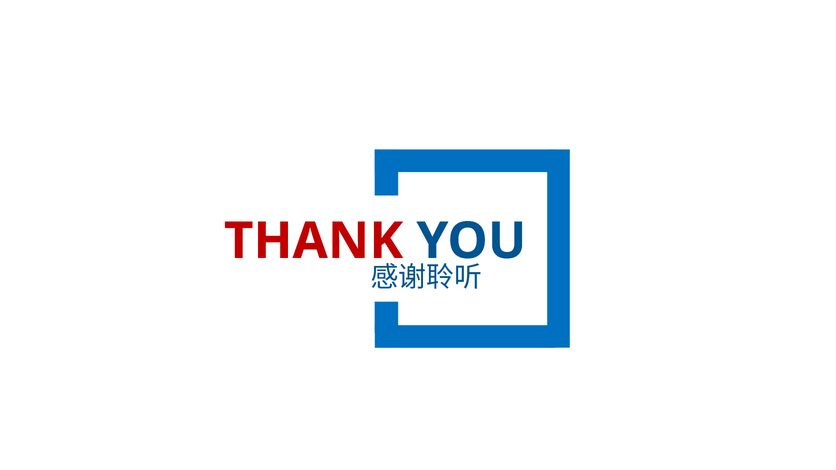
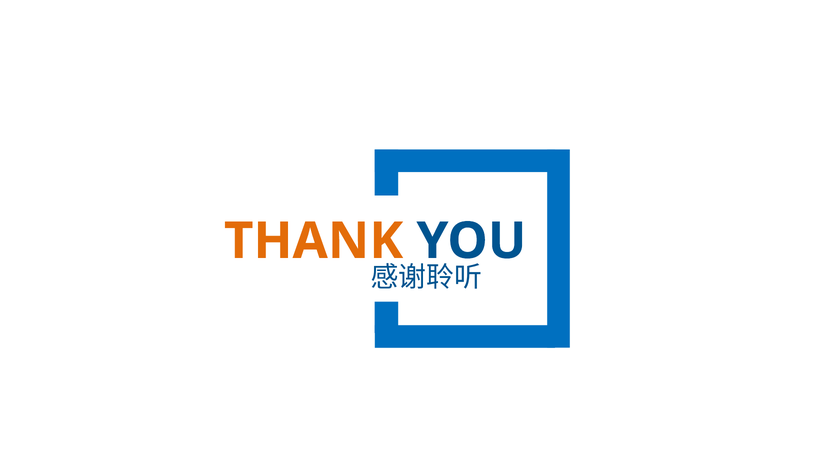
THANK colour: red -> orange (314, 241)
